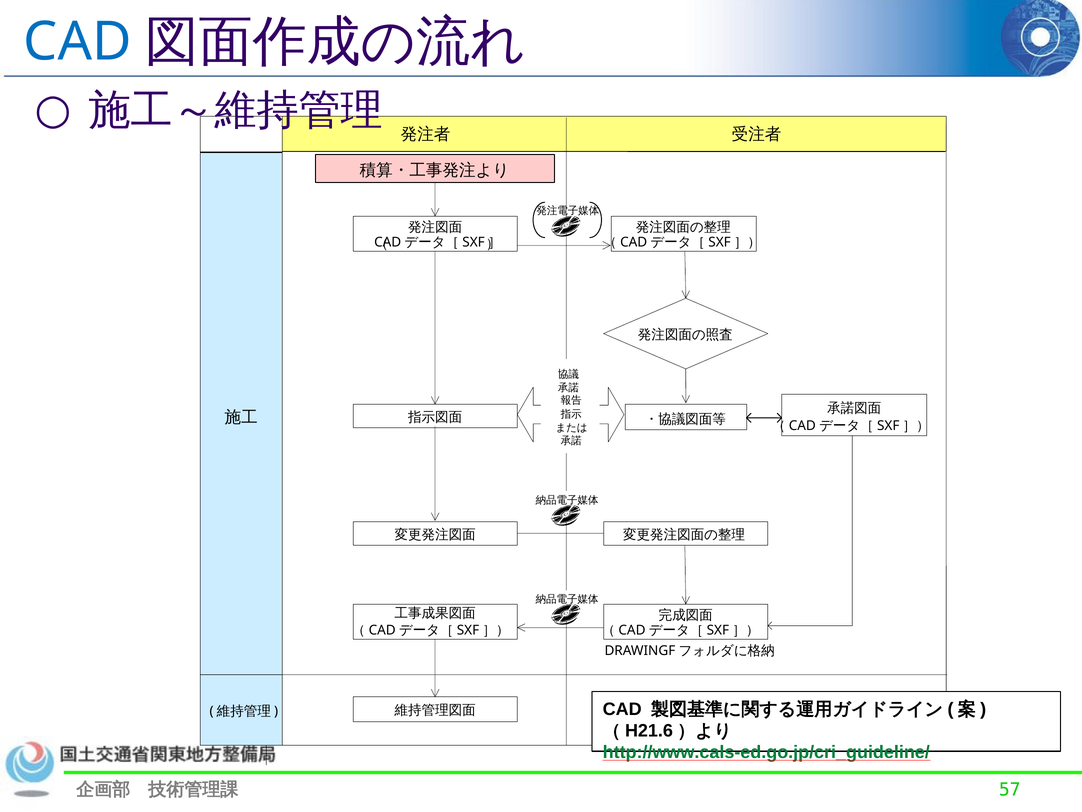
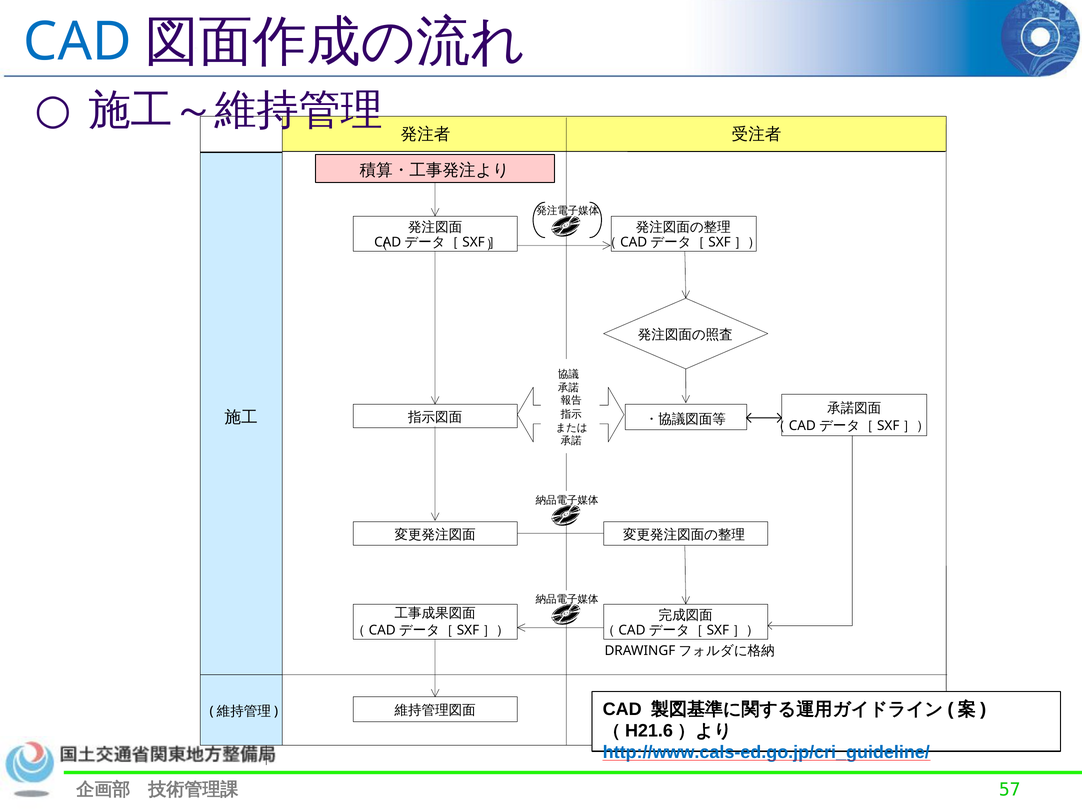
http://www.cals-ed.go.jp/cri_guideline/ colour: green -> blue (766, 752)
